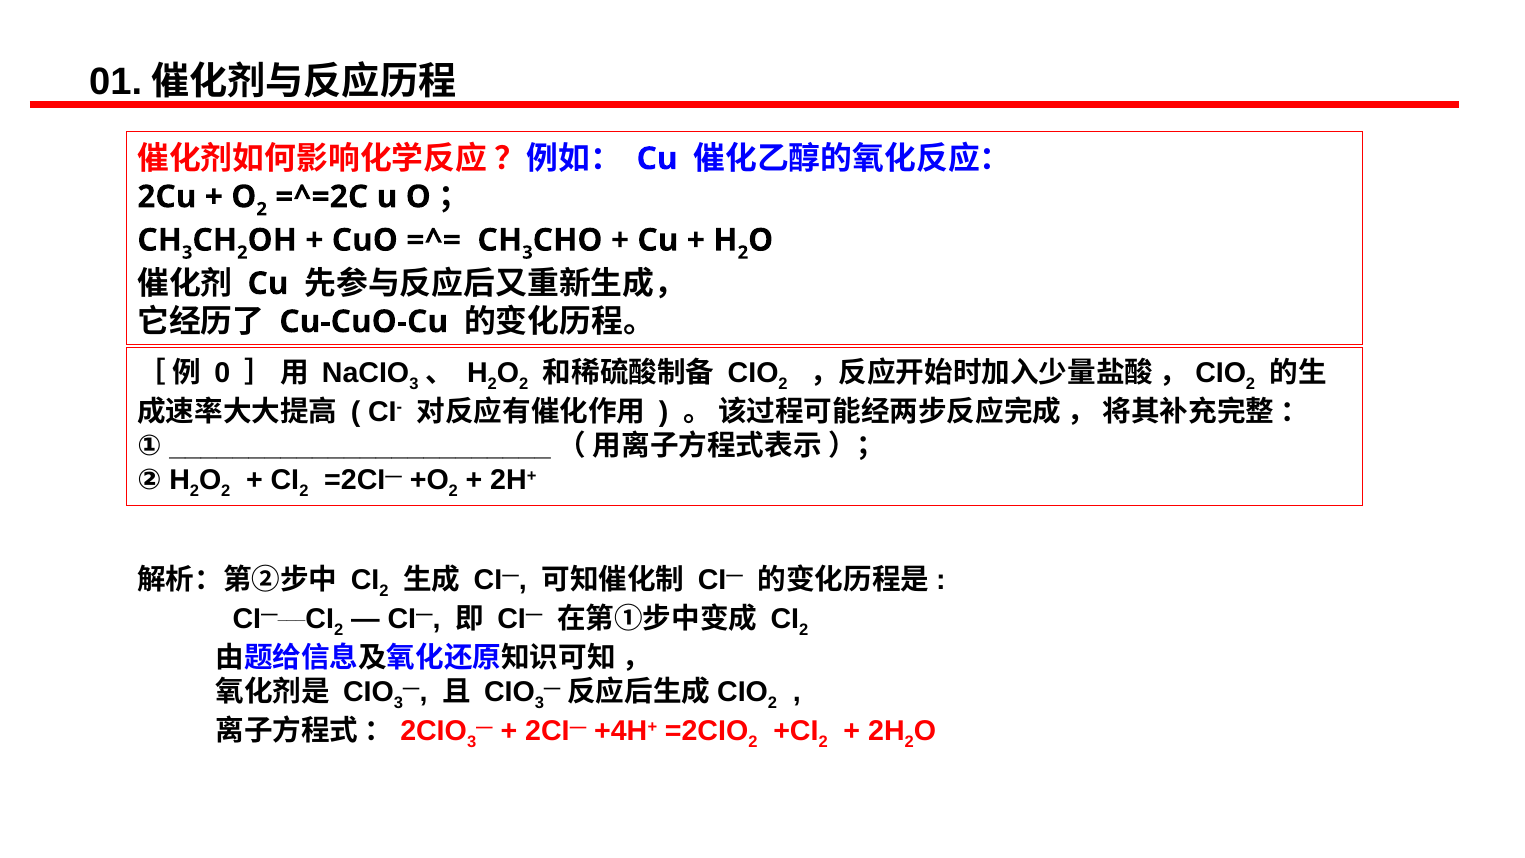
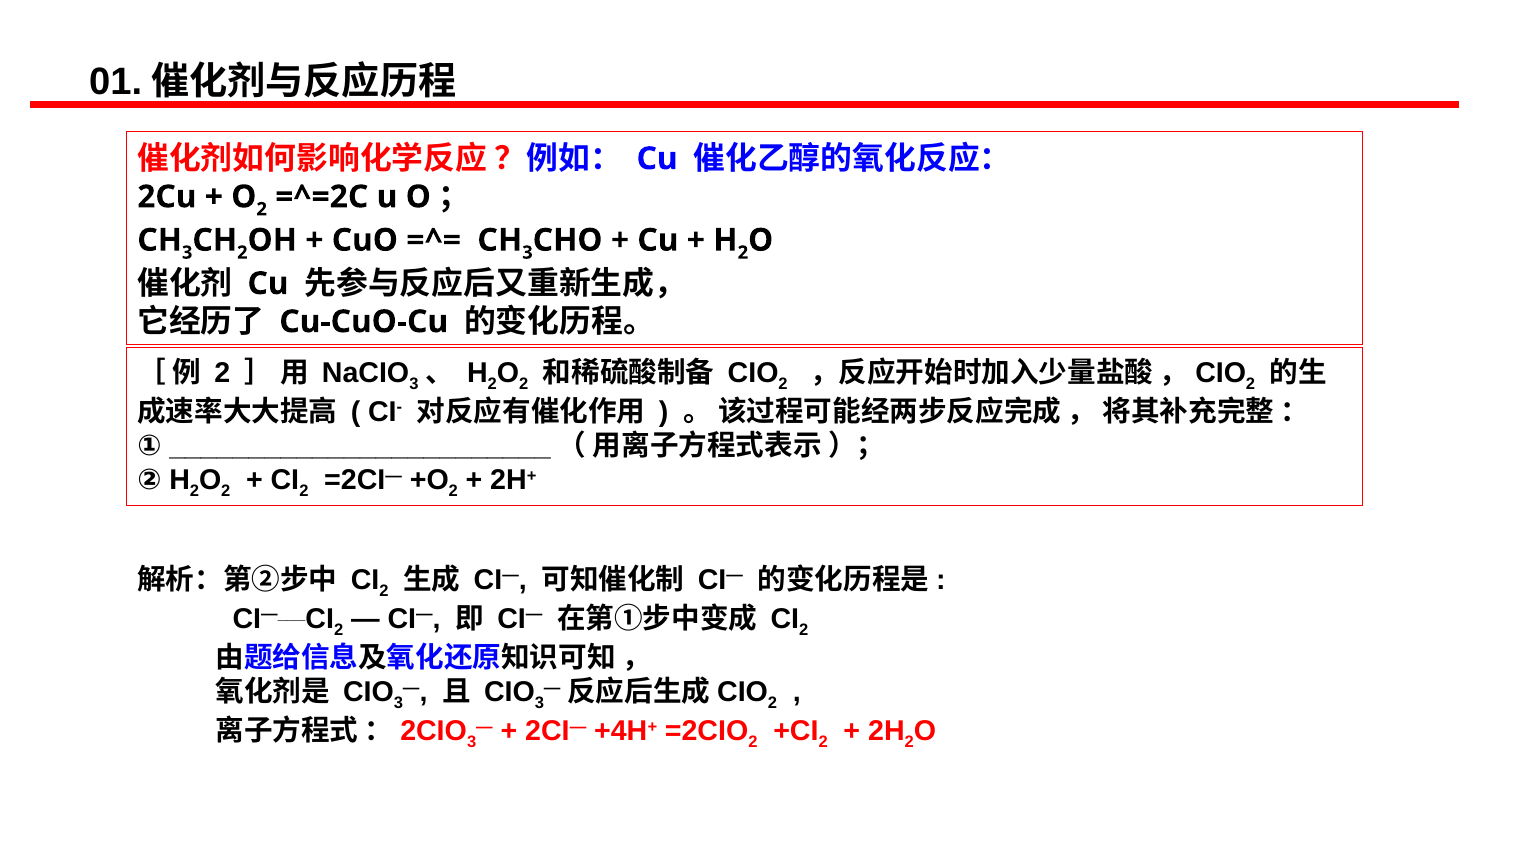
0: 0 -> 2 (222, 373)
